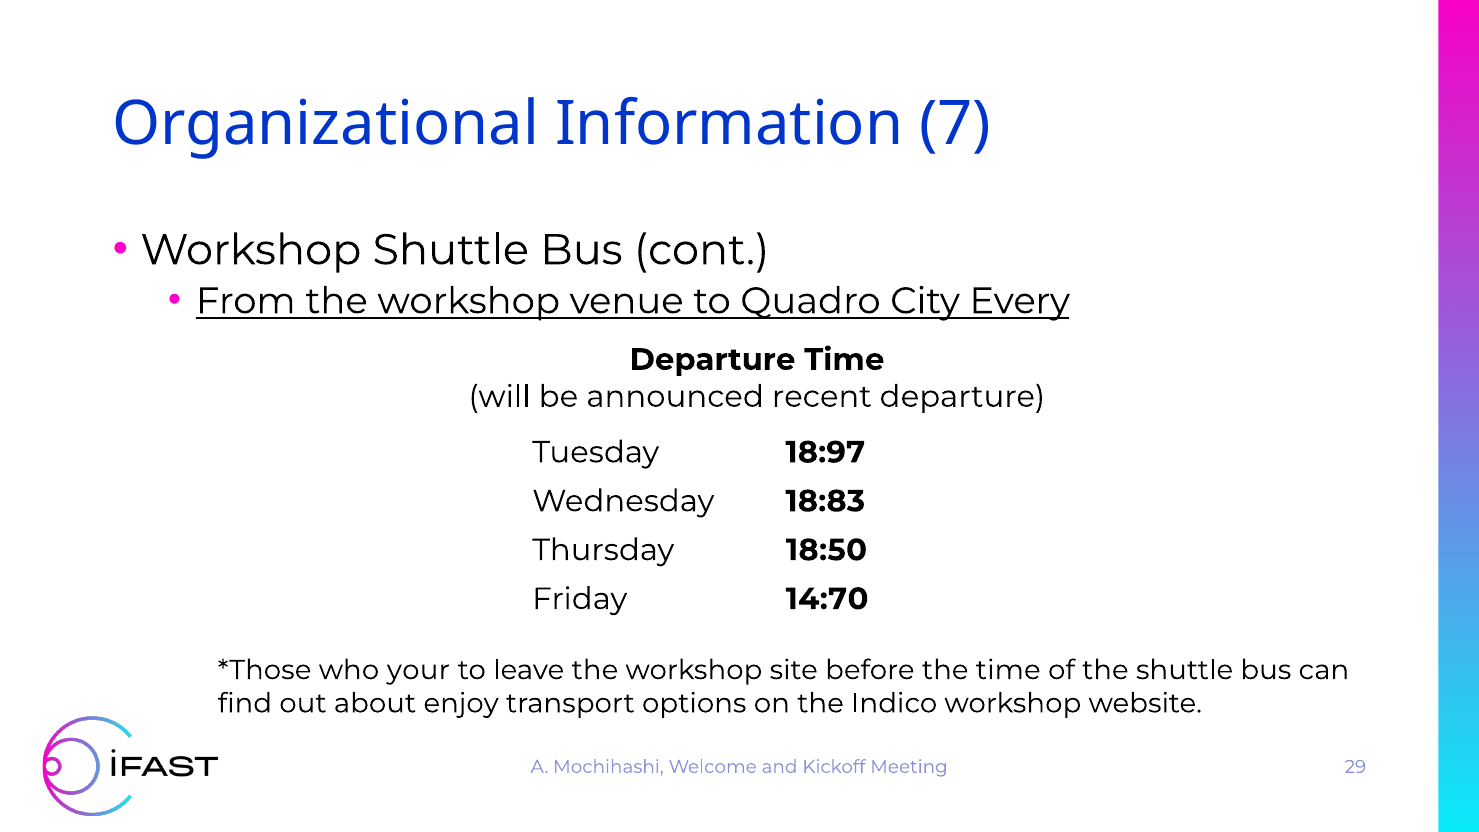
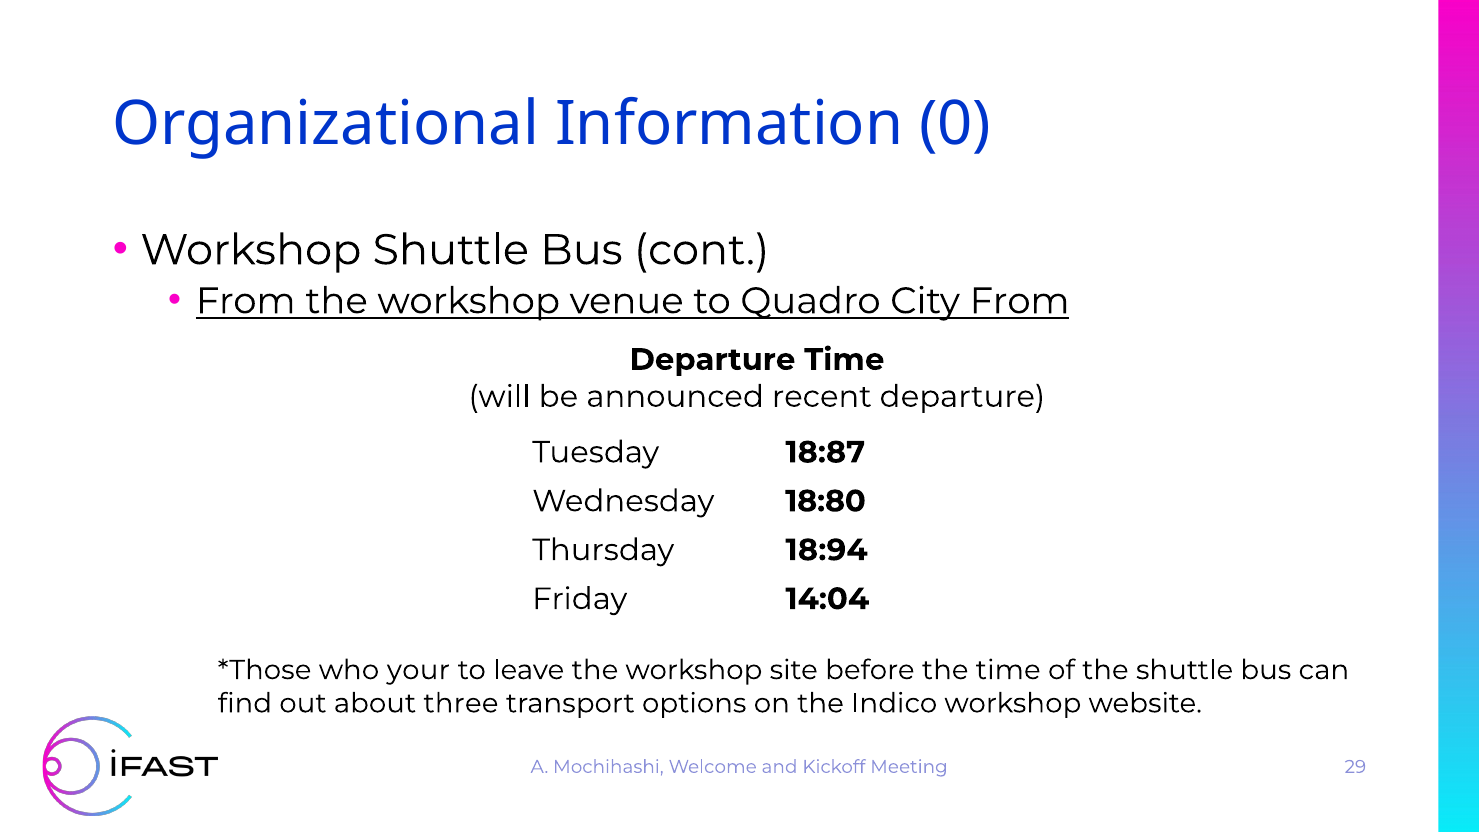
7: 7 -> 0 (955, 124)
City Every: Every -> From (1020, 301)
18:97: 18:97 -> 18:87 (825, 452)
18:83: 18:83 -> 18:80 (826, 501)
18:50: 18:50 -> 18:94 (827, 550)
14:70: 14:70 -> 14:04 (827, 599)
enjoy: enjoy -> three (461, 703)
